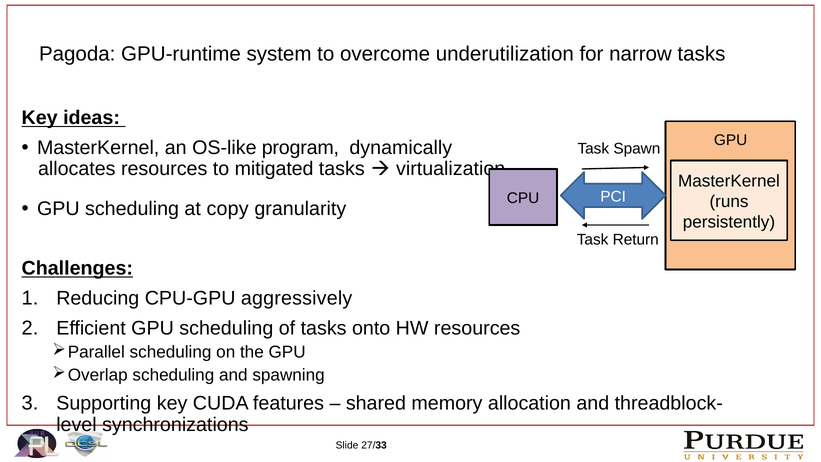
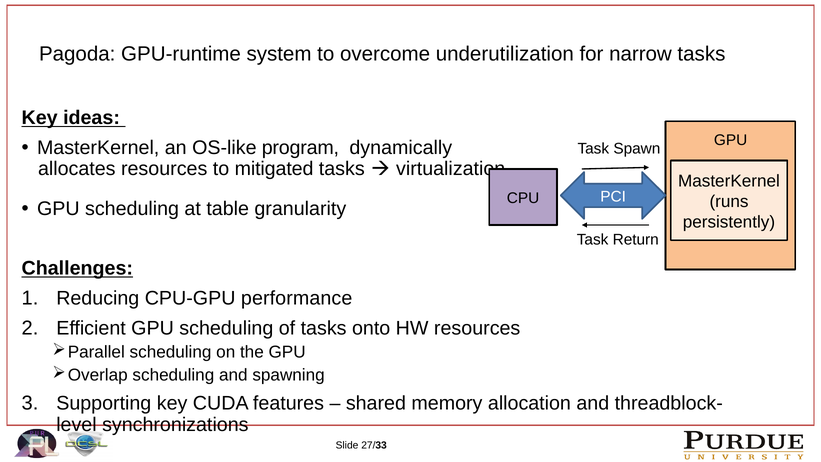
copy: copy -> table (228, 209)
aggressively: aggressively -> performance (297, 298)
